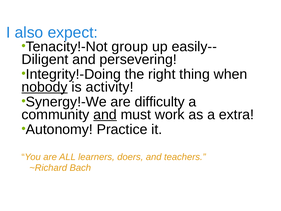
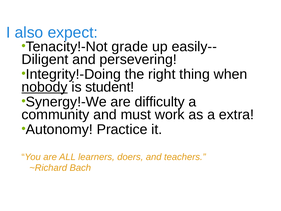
group: group -> grade (130, 47)
activity: activity -> student (110, 87)
and underline: present -> none (105, 114)
